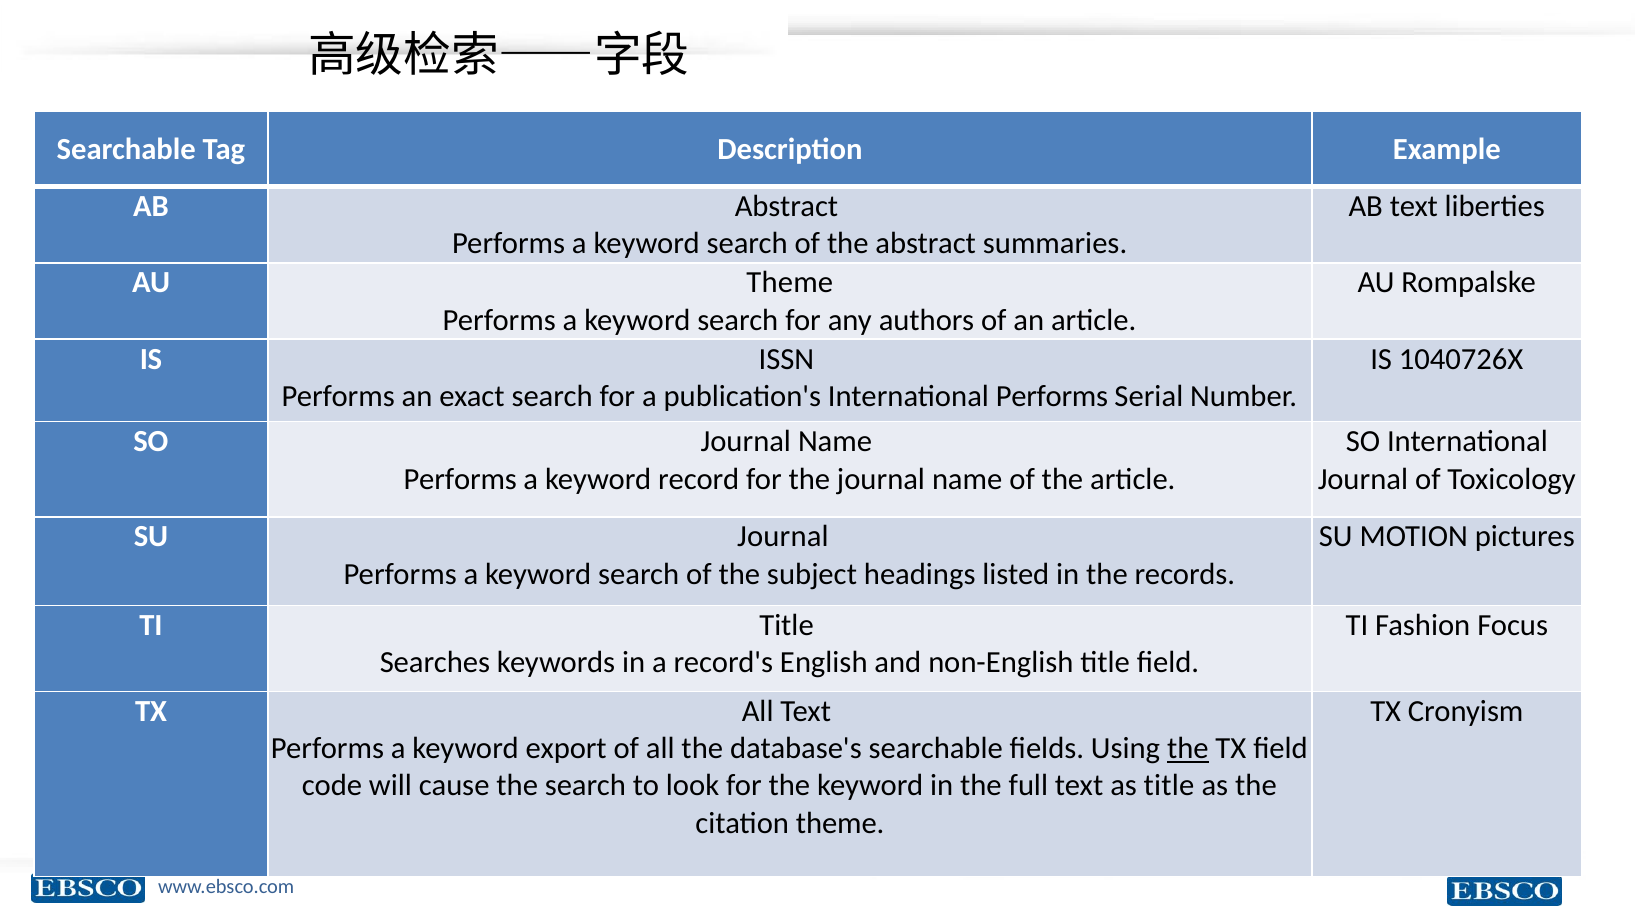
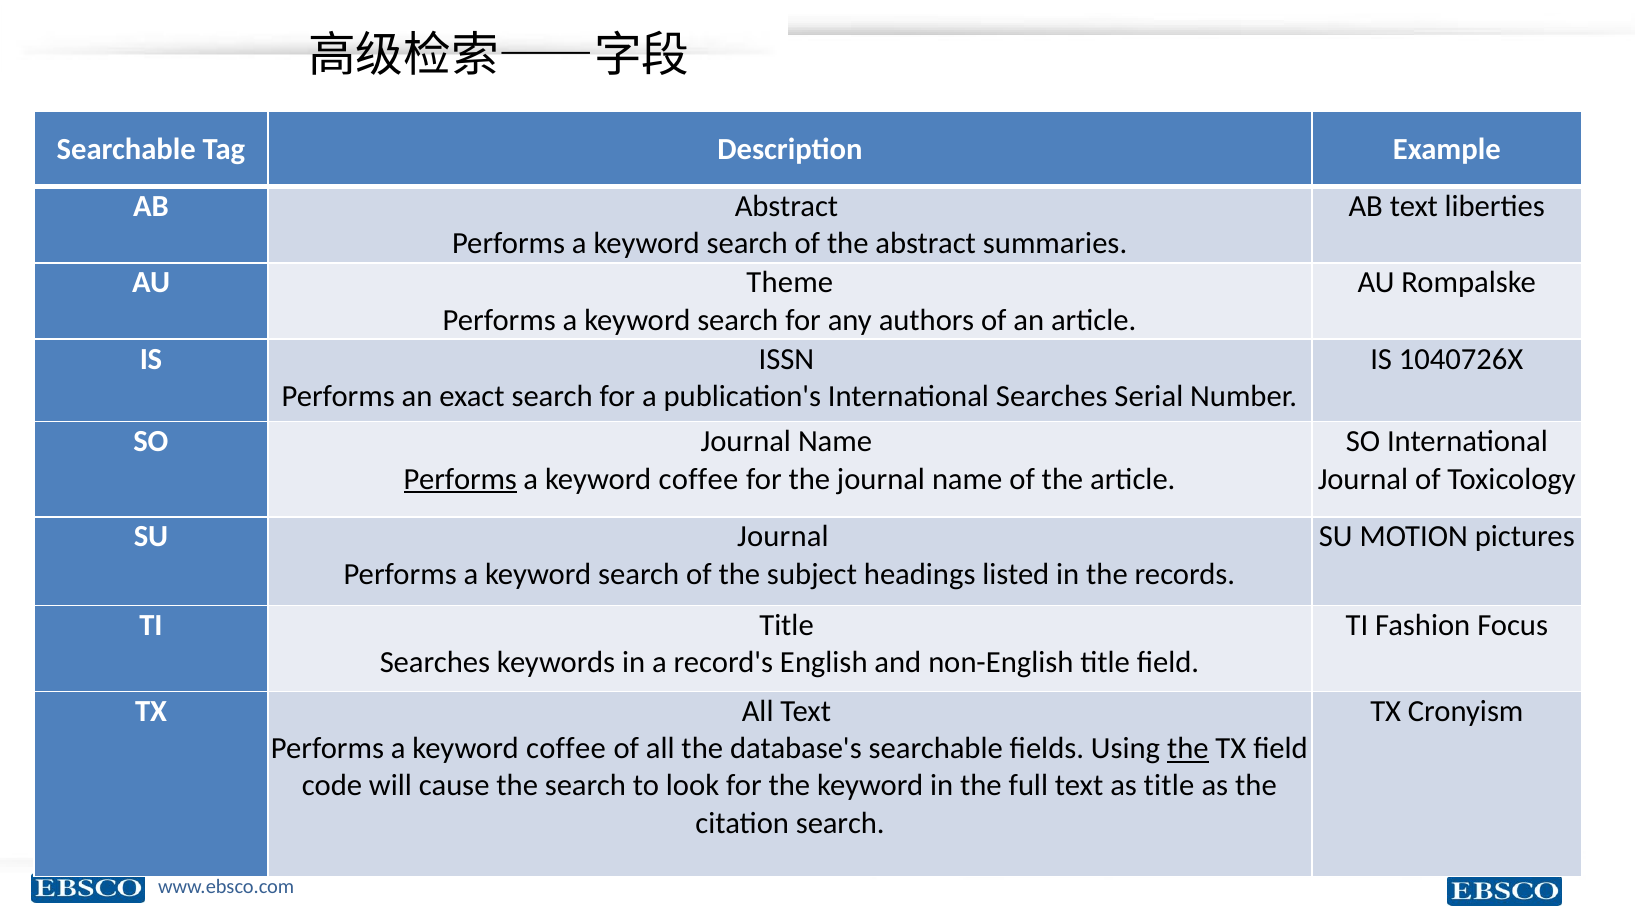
International Performs: Performs -> Searches (1052, 397)
Performs underline: none -> present (460, 479)
record: record -> coffee (698, 479)
export: export -> coffee (566, 749)
citation theme: theme -> search (840, 824)
